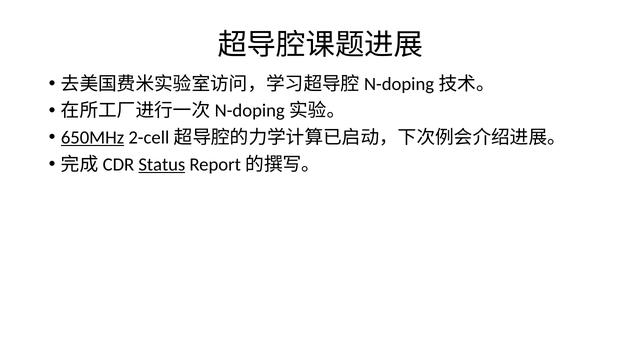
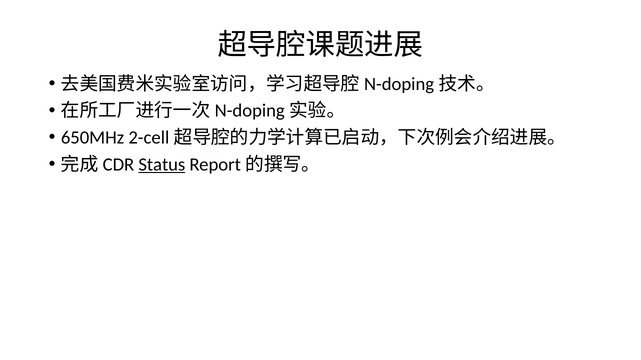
650MHz underline: present -> none (93, 138)
